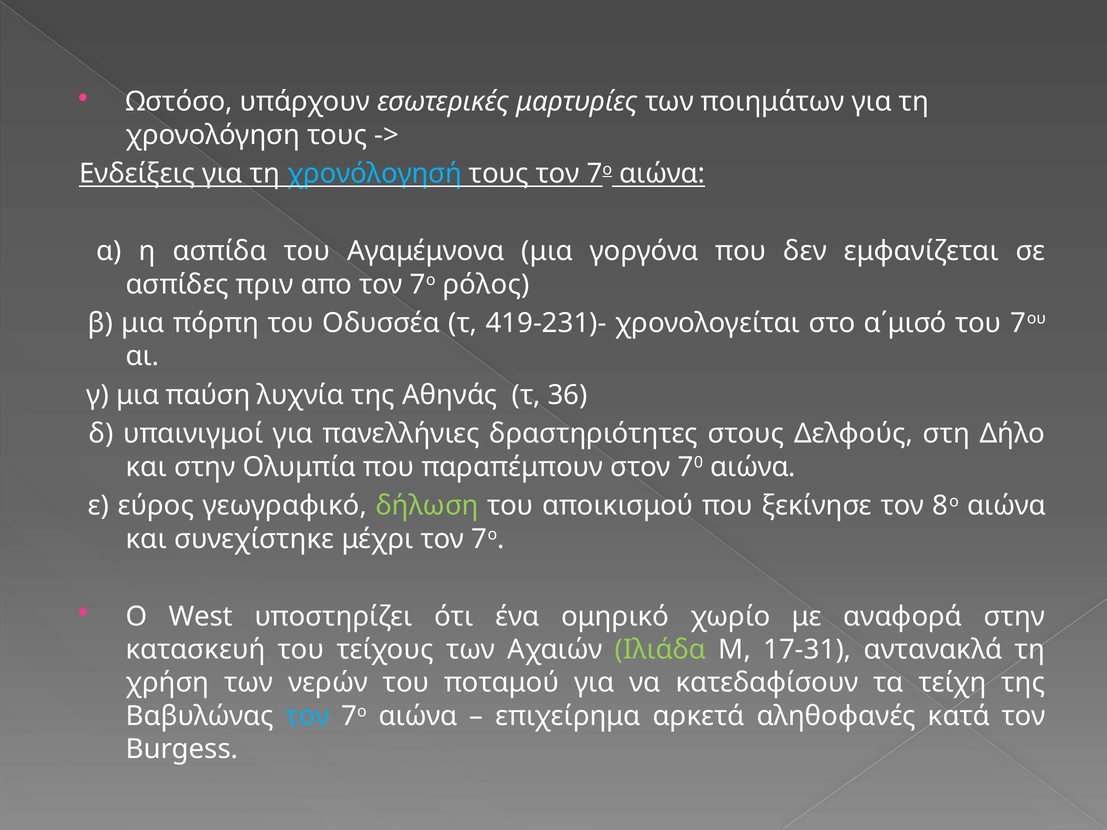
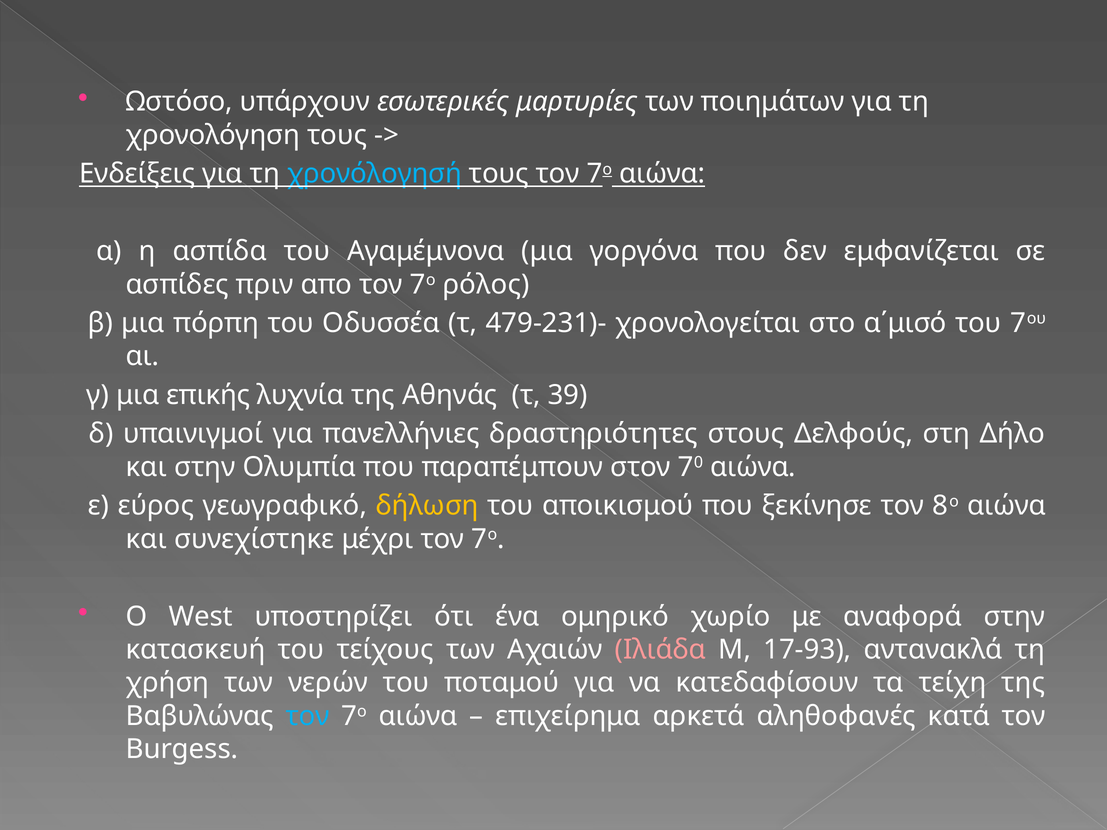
419-231)-: 419-231)- -> 479-231)- (546, 323)
παύση: παύση -> επικής (208, 395)
36: 36 -> 39 (568, 395)
δήλωση colour: light green -> yellow (427, 506)
Ιλιάδα colour: light green -> pink (660, 650)
17-31: 17-31 -> 17-93 (807, 650)
